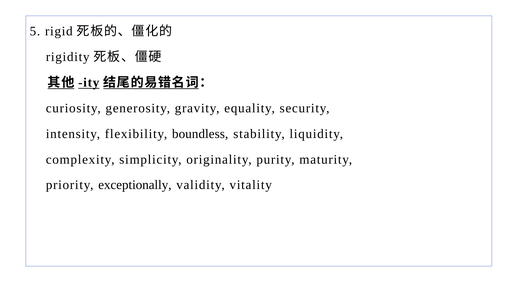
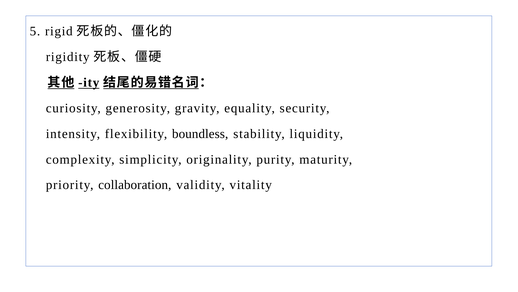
exceptionally: exceptionally -> collaboration (135, 185)
